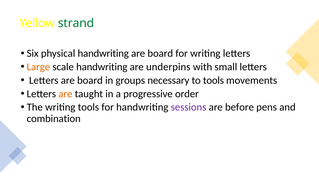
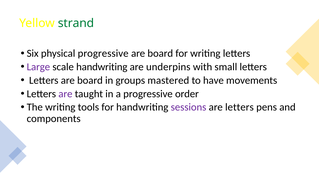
physical handwriting: handwriting -> progressive (103, 54)
Large colour: orange -> purple (38, 67)
necessary: necessary -> mastered (168, 81)
to tools: tools -> have (213, 81)
are colour: orange -> purple (65, 94)
are before: before -> letters (239, 107)
combination: combination -> components (54, 119)
